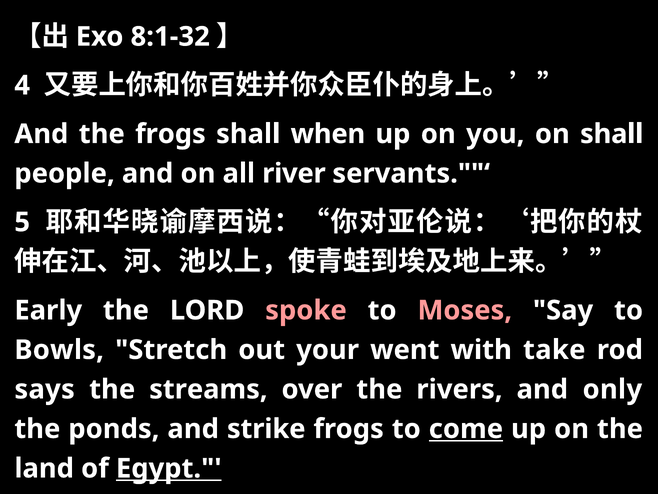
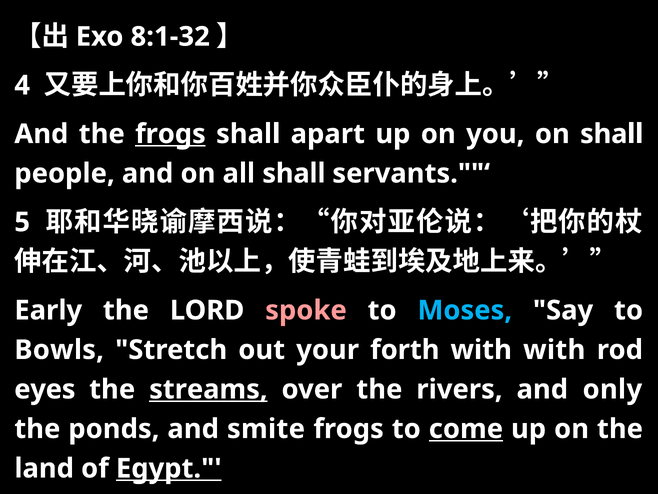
frogs underline: none -> present (170, 134)
when: when -> apart (328, 134)
all river: river -> shall (294, 173)
Moses colour: pink -> light blue (465, 310)
went: went -> forth (405, 350)
with take: take -> with (554, 350)
says: says -> eyes (45, 389)
streams underline: none -> present (208, 389)
strike: strike -> smite (266, 429)
